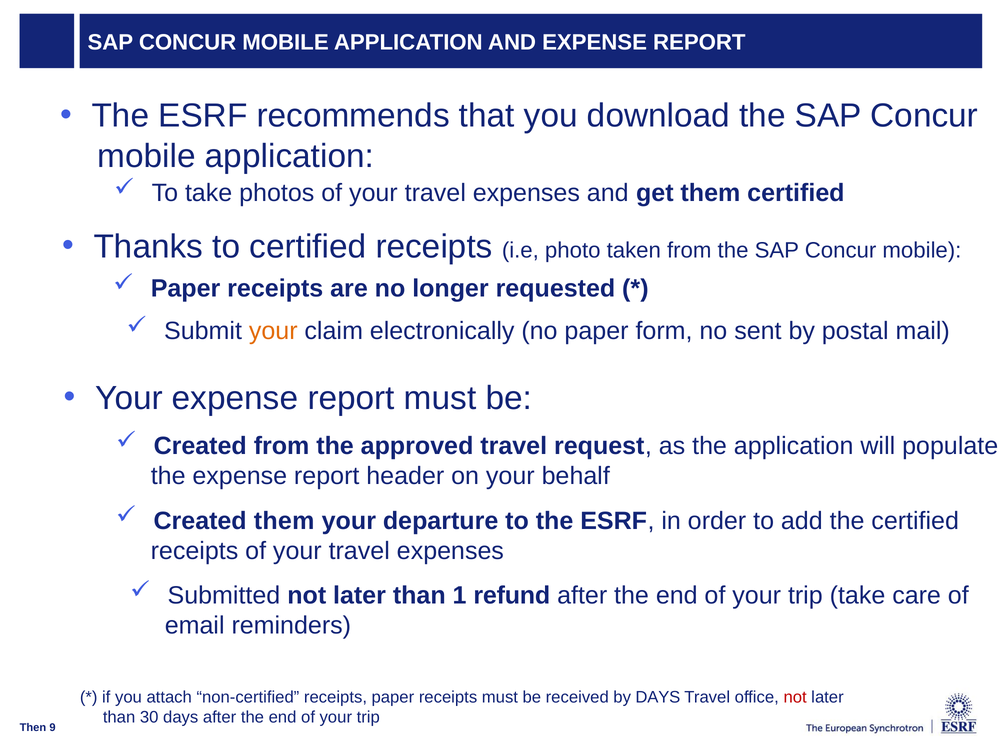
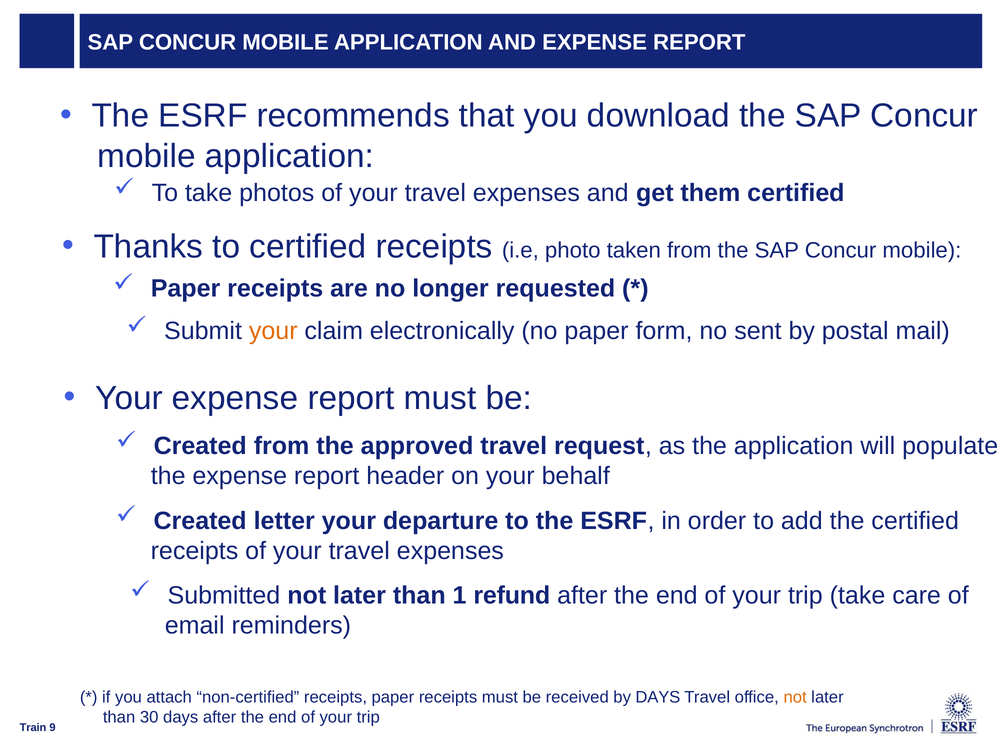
Created them: them -> letter (284, 521)
not colour: red -> orange (795, 698)
Then: Then -> Train (33, 728)
